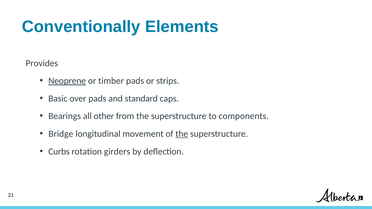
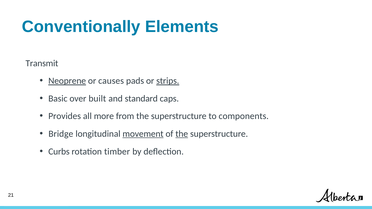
Provides: Provides -> Transmit (42, 63)
timber: timber -> causes (111, 81)
strips underline: none -> present (168, 81)
over pads: pads -> built (97, 99)
Bearings: Bearings -> Provides (65, 116)
other: other -> more (104, 116)
movement underline: none -> present (143, 134)
girders: girders -> timber (117, 152)
